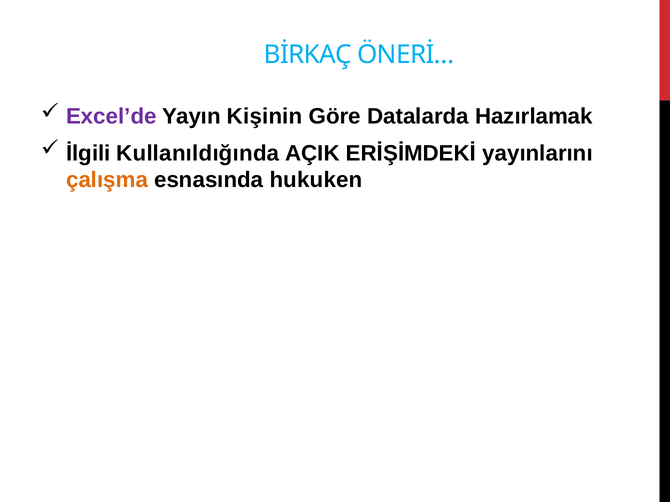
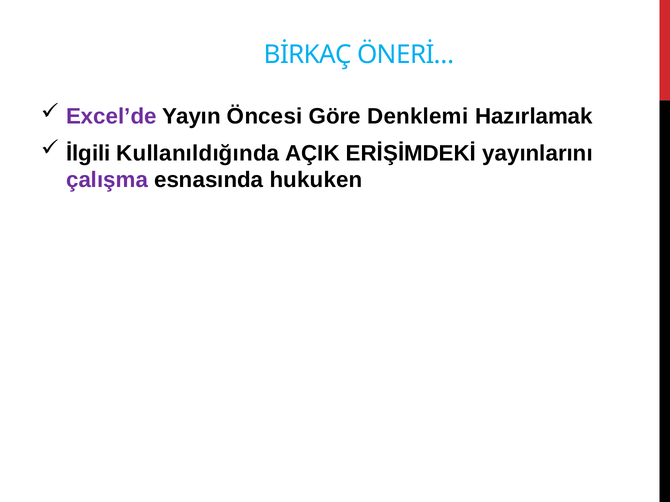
Kişinin: Kişinin -> Öncesi (265, 117)
Datalarda: Datalarda -> Denklemi (418, 117)
çalışma colour: orange -> purple (107, 180)
